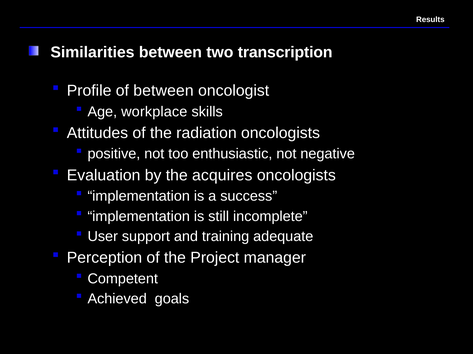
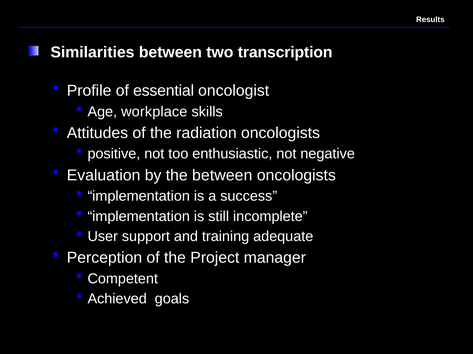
of between: between -> essential (164, 91)
the acquires: acquires -> between (222, 176)
